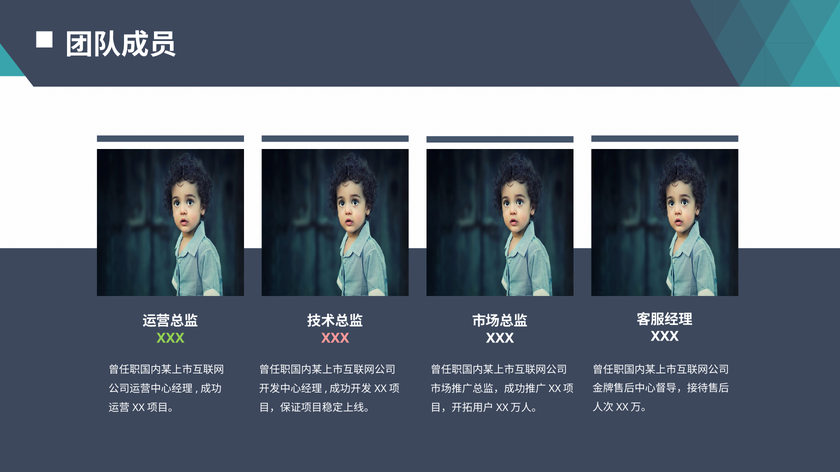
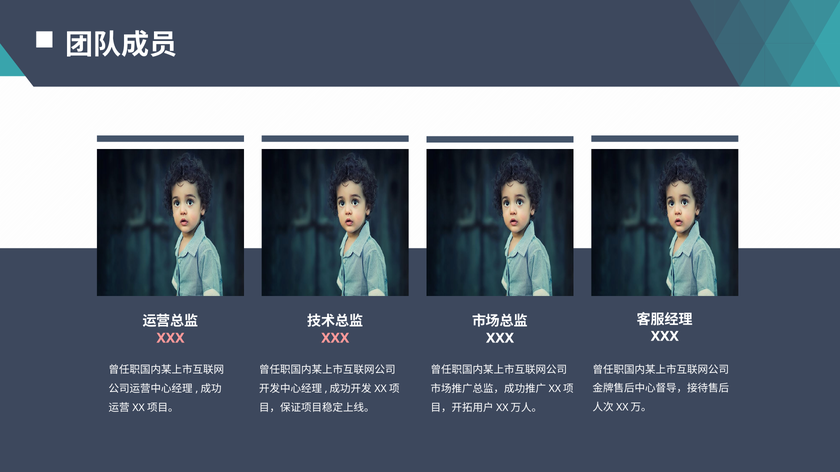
XXX colour: light green -> pink (170, 338)
